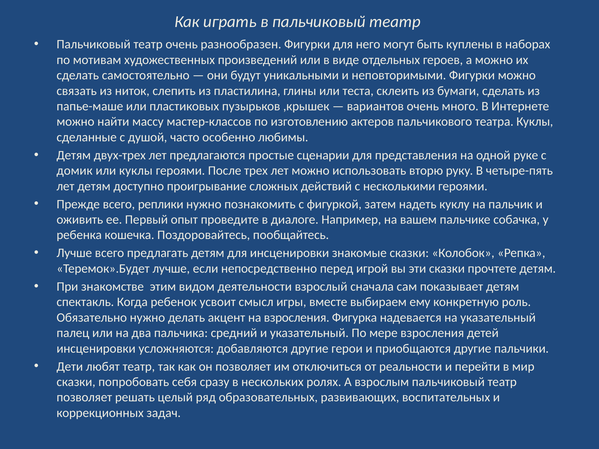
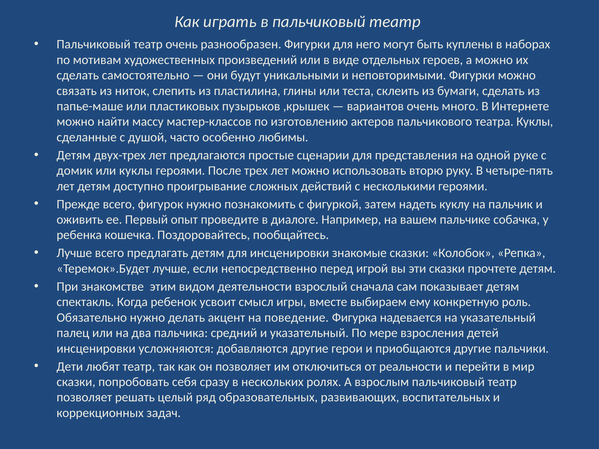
реплики: реплики -> фигурок (161, 204)
на взросления: взросления -> поведение (297, 318)
